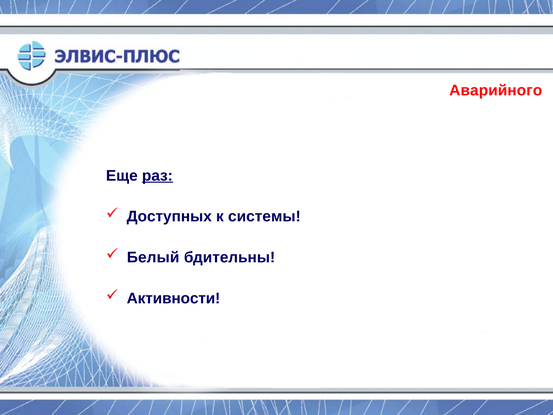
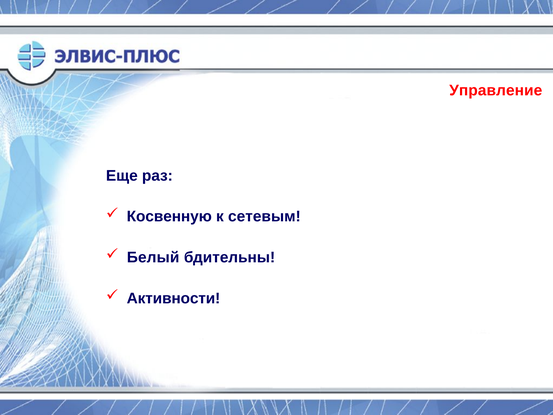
Аварийного: Аварийного -> Управление (496, 90)
раз underline: present -> none (157, 176)
Доступных: Доступных -> Косвенную (169, 216)
системы: системы -> сетевым (264, 216)
